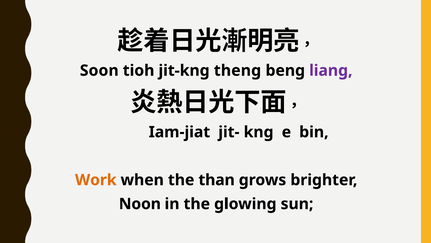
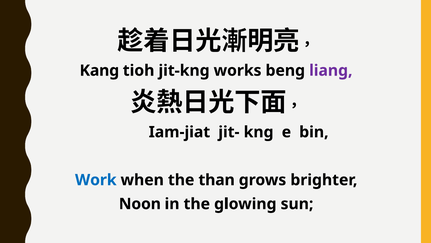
Soon: Soon -> Kang (99, 70)
theng: theng -> works (238, 70)
Work colour: orange -> blue (96, 180)
